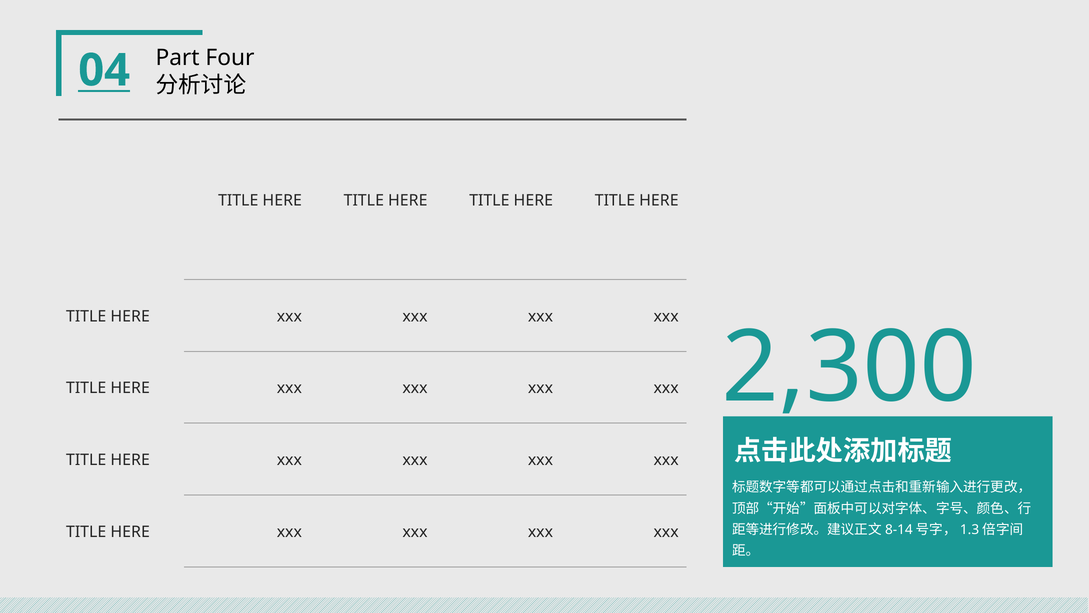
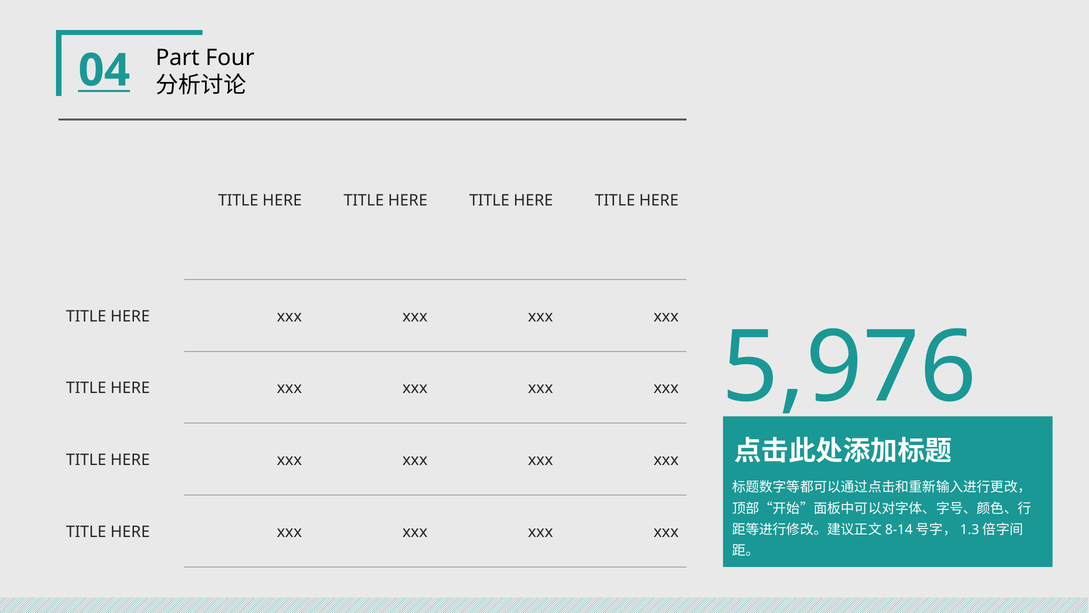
2,300: 2,300 -> 5,976 (849, 367)
